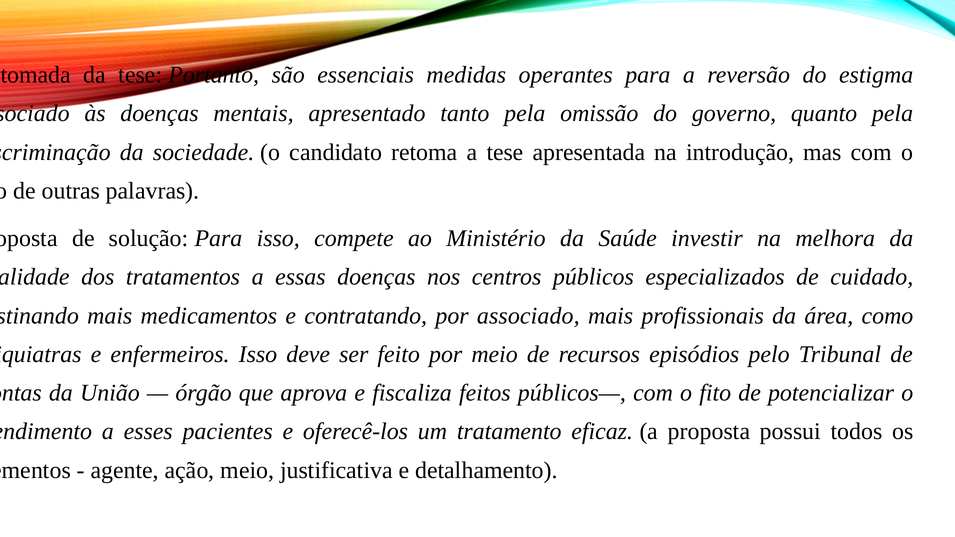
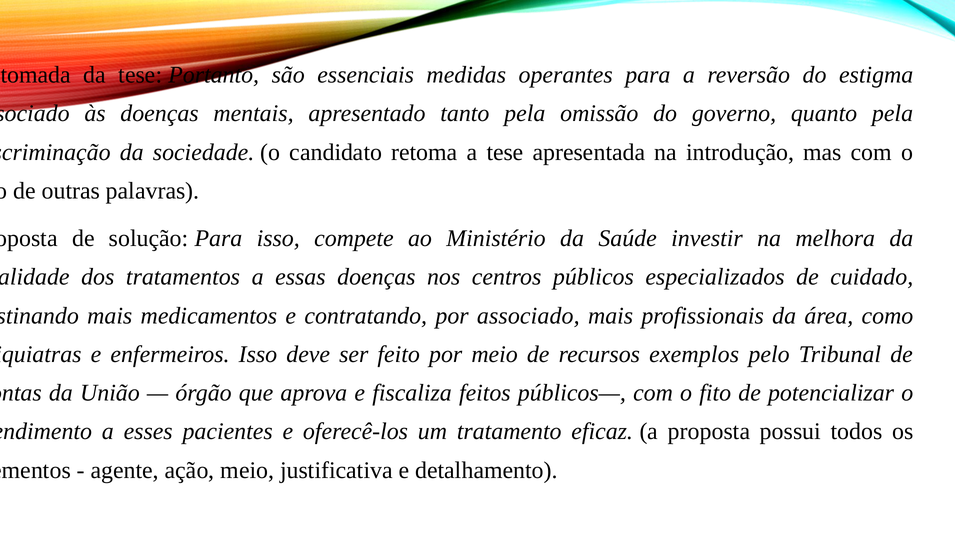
episódios: episódios -> exemplos (694, 354)
